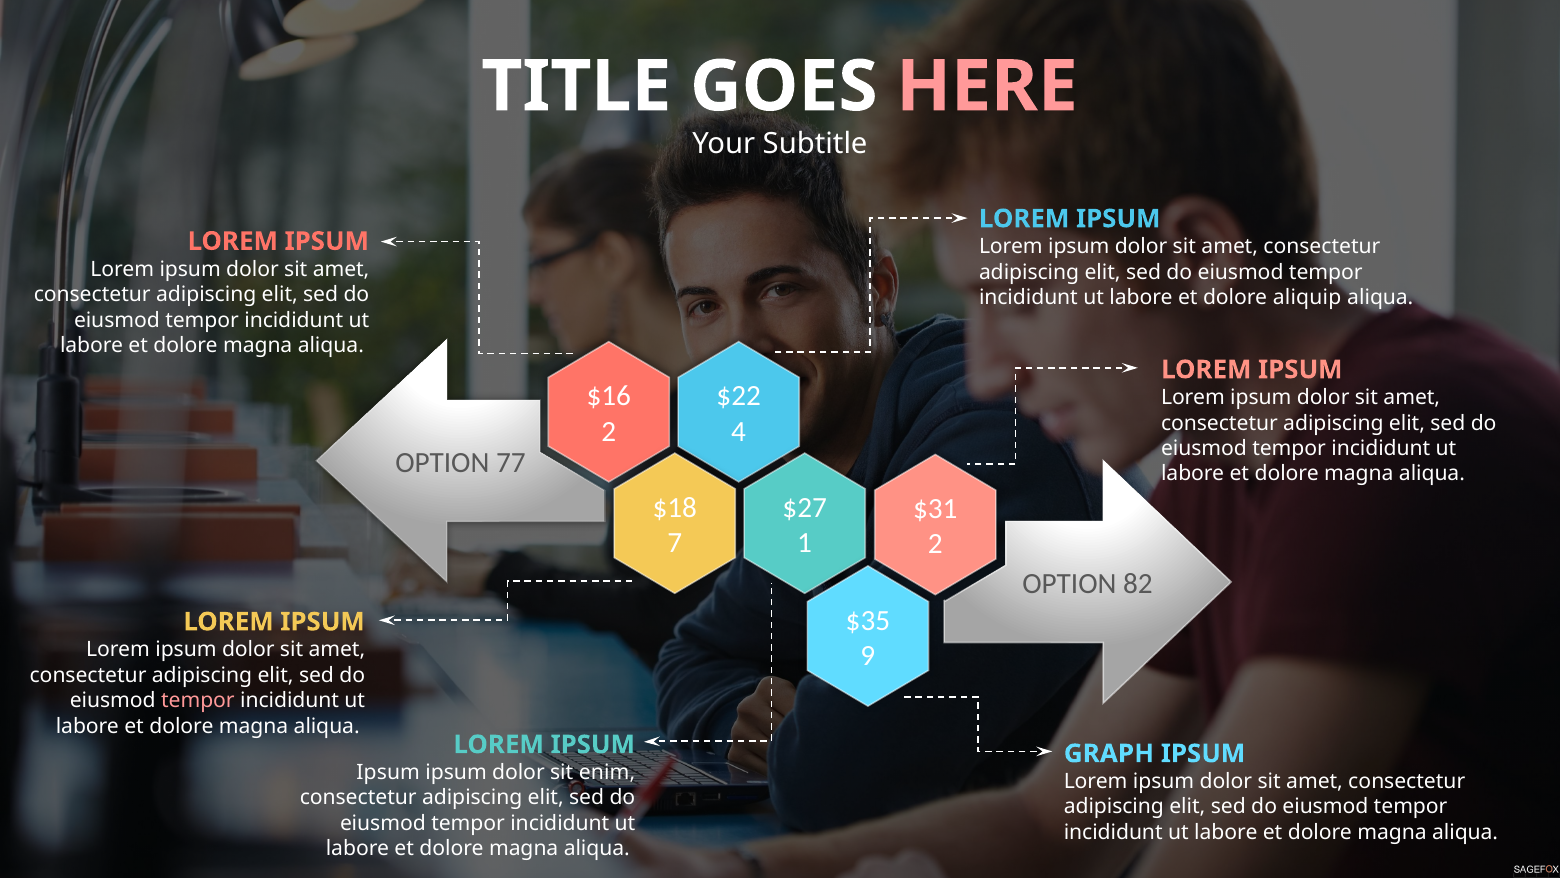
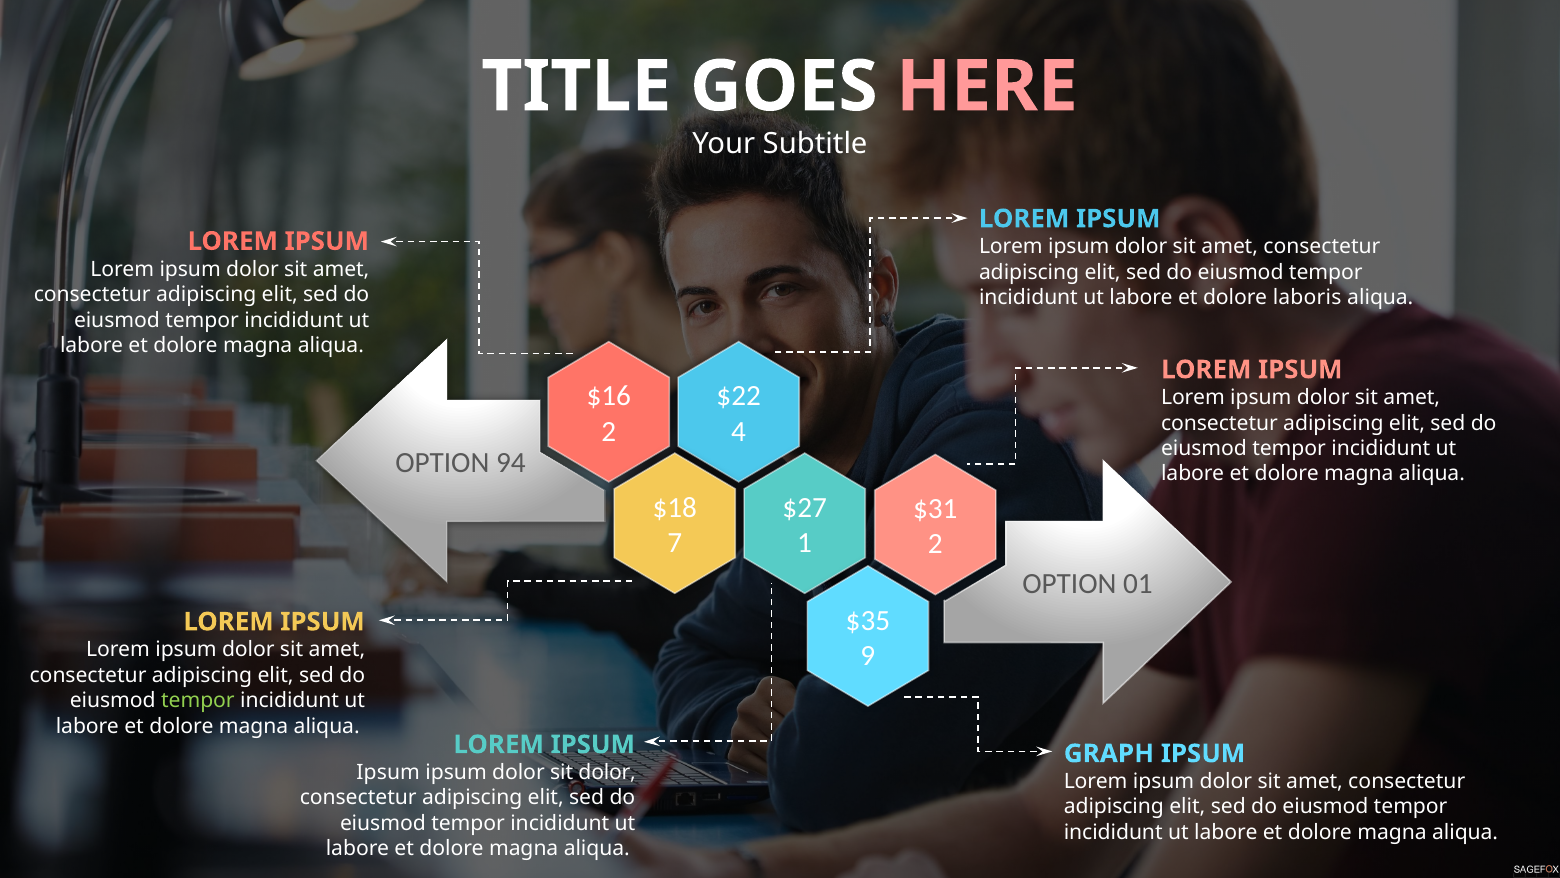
aliquip: aliquip -> laboris (1307, 297)
77: 77 -> 94 (511, 463)
82: 82 -> 01 (1138, 584)
tempor colour: pink -> light green (198, 700)
sit enim: enim -> dolor (607, 772)
